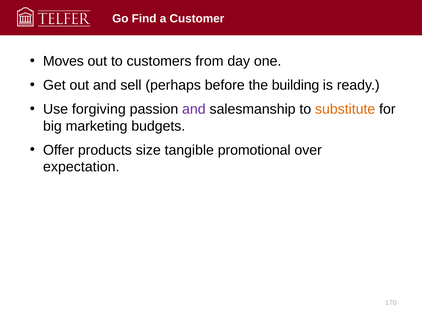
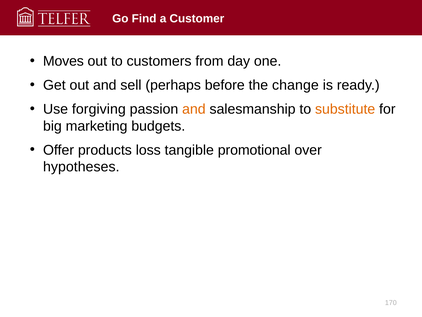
building: building -> change (295, 85)
and colour: purple -> orange (194, 109)
size: size -> loss (148, 150)
expectation: expectation -> hypotheses (81, 167)
